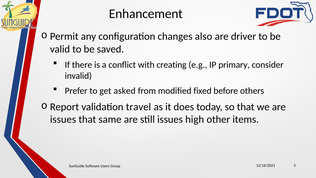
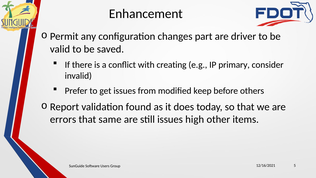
also: also -> part (204, 36)
get asked: asked -> issues (125, 91)
fixed: fixed -> keep (203, 91)
travel: travel -> found (139, 107)
issues: issues -> errors (63, 119)
